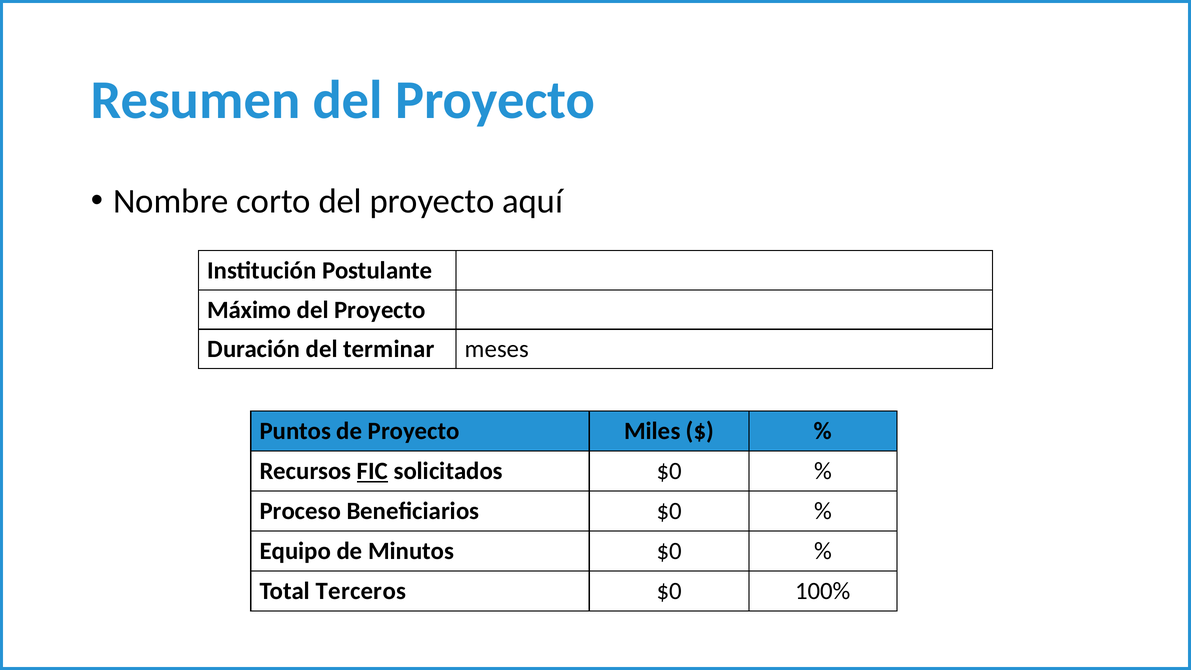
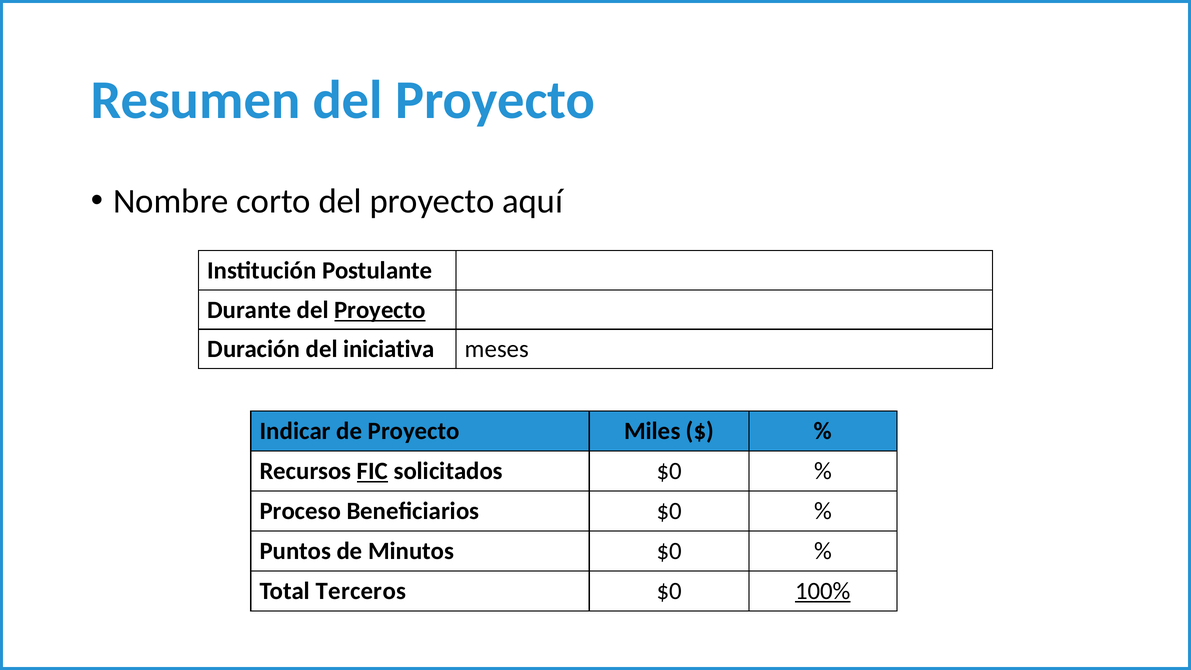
Máximo: Máximo -> Durante (249, 310)
Proyecto underline: none -> present (380, 310)
terminar: terminar -> iniciativa (389, 349)
Puntos: Puntos -> Indicar (295, 431)
Equipo: Equipo -> Puntos (295, 551)
100% underline: none -> present (823, 591)
